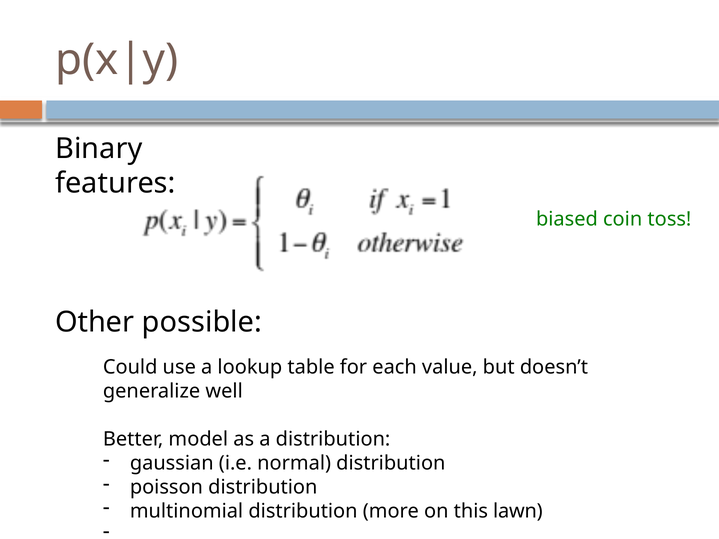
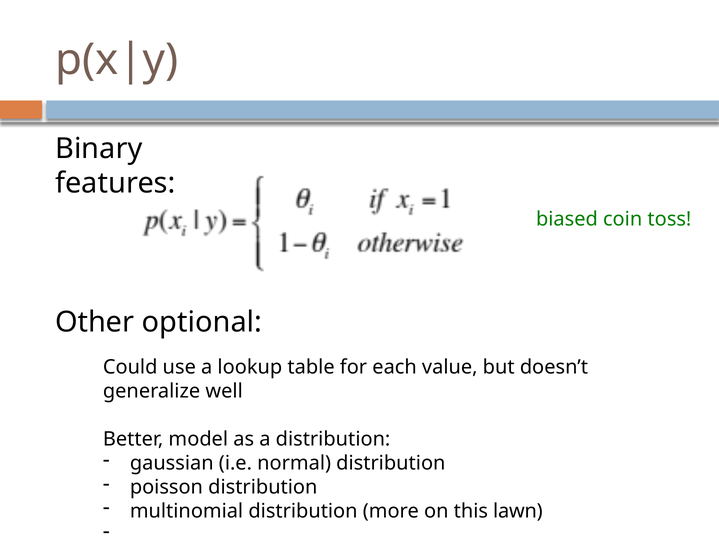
possible: possible -> optional (202, 323)
